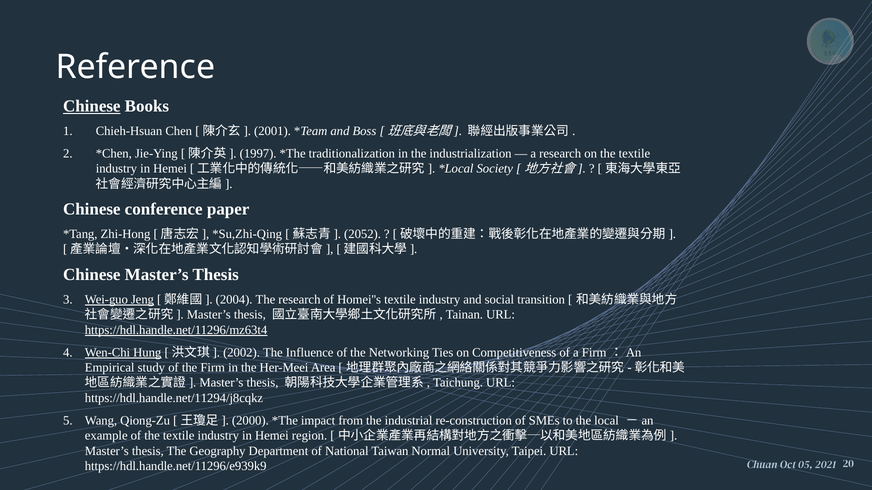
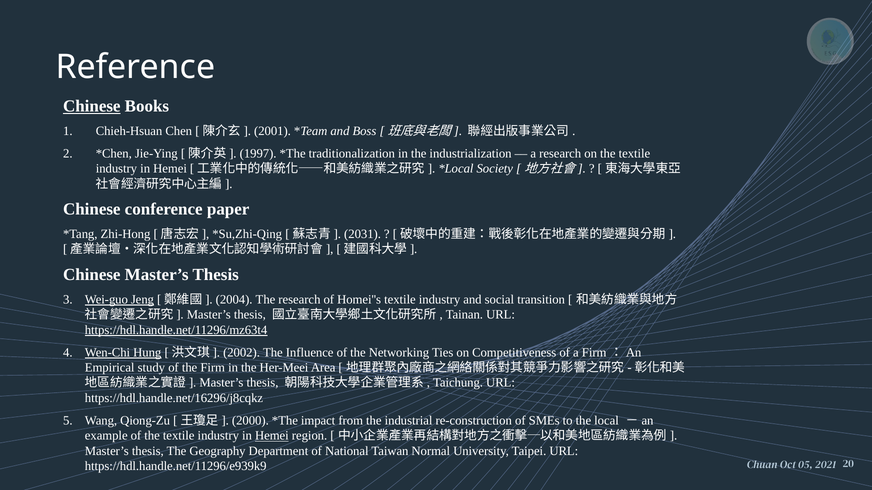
2052: 2052 -> 2031 (363, 234)
https://hdl.handle.net/11294/j8cqkz: https://hdl.handle.net/11294/j8cqkz -> https://hdl.handle.net/16296/j8cqkz (174, 398)
Hemei underline: none -> present (272, 436)
